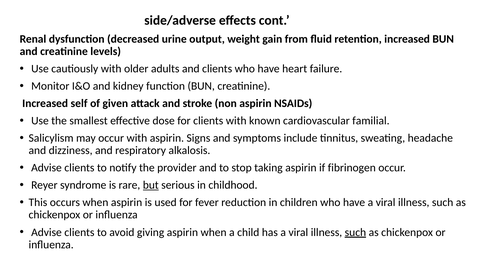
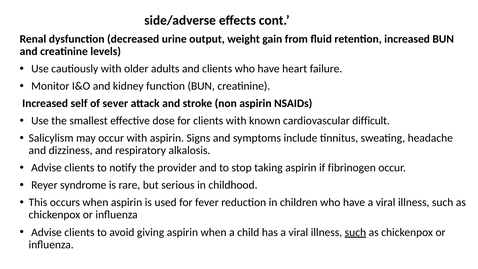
given: given -> sever (115, 103)
familial: familial -> difficult (371, 121)
but underline: present -> none (151, 185)
